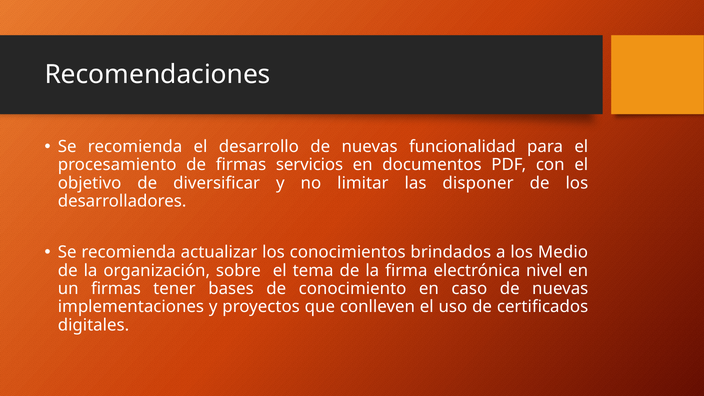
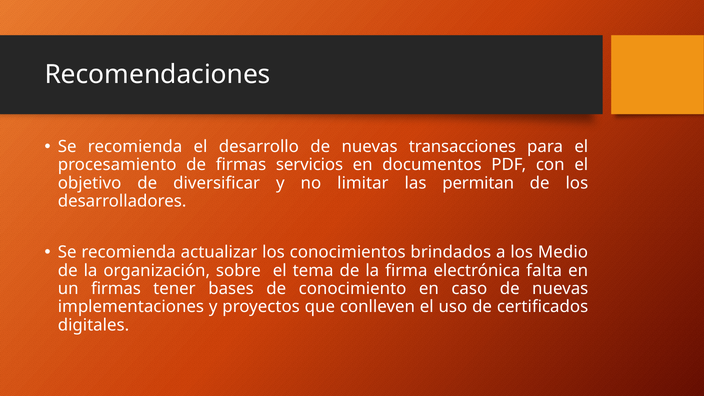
funcionalidad: funcionalidad -> transacciones (462, 147)
disponer: disponer -> permitan (478, 183)
nivel: nivel -> falta (544, 270)
